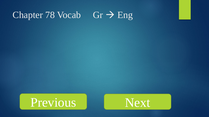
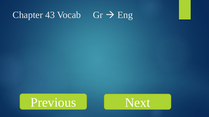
78: 78 -> 43 (50, 15)
